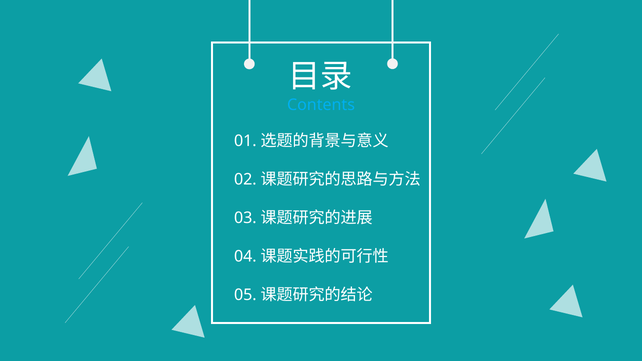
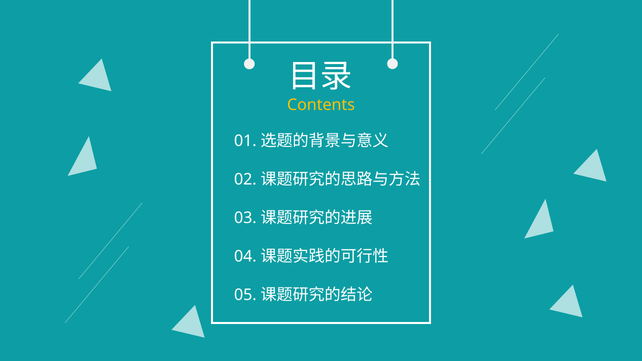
Contents colour: light blue -> yellow (321, 105)
